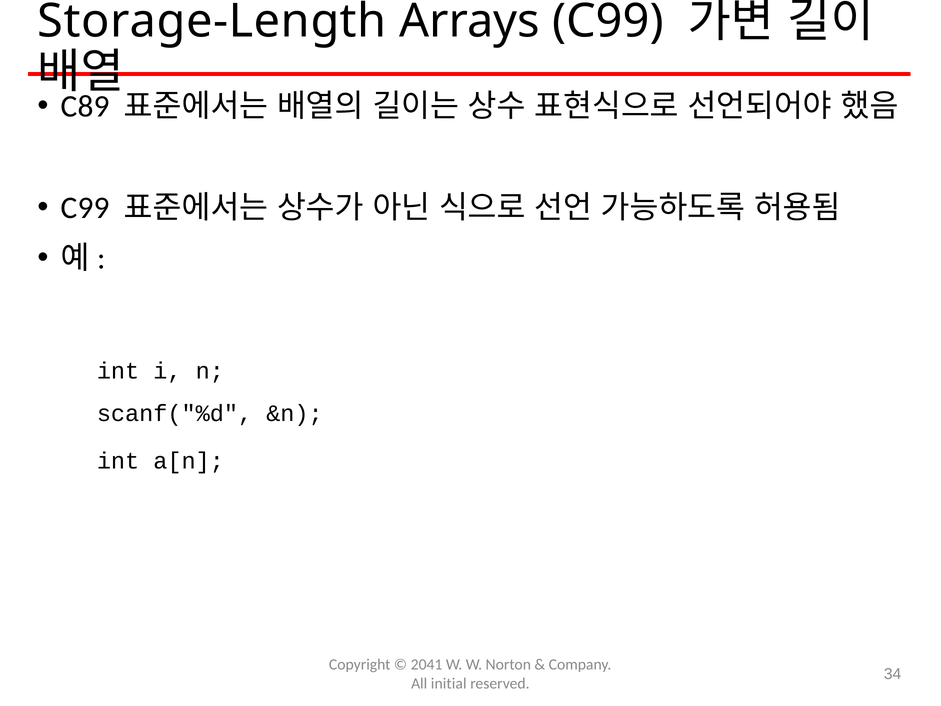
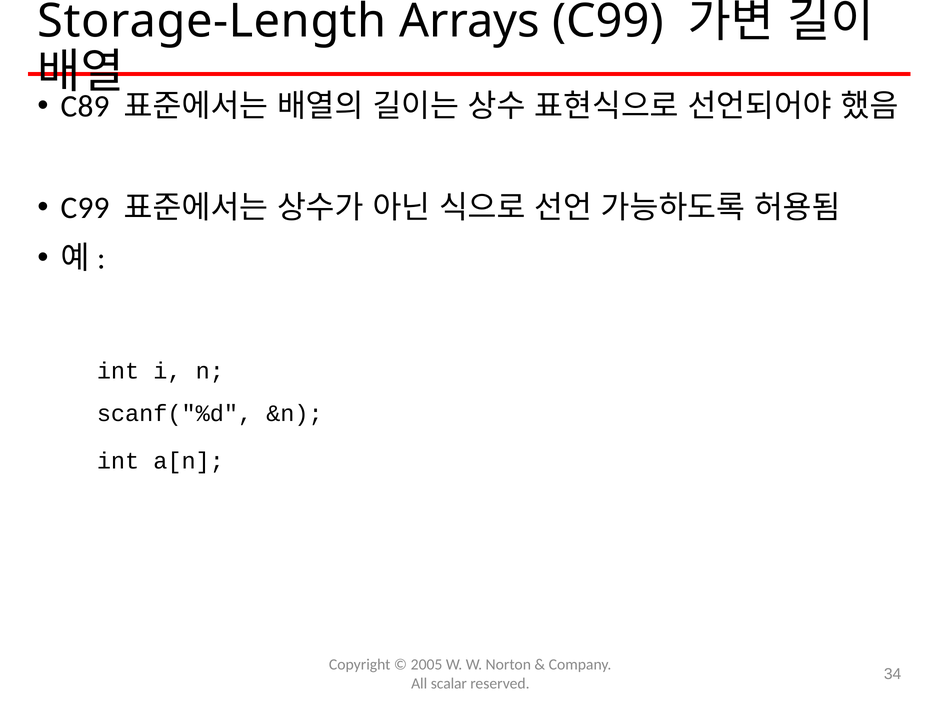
2041: 2041 -> 2005 (427, 665)
initial: initial -> scalar (449, 683)
